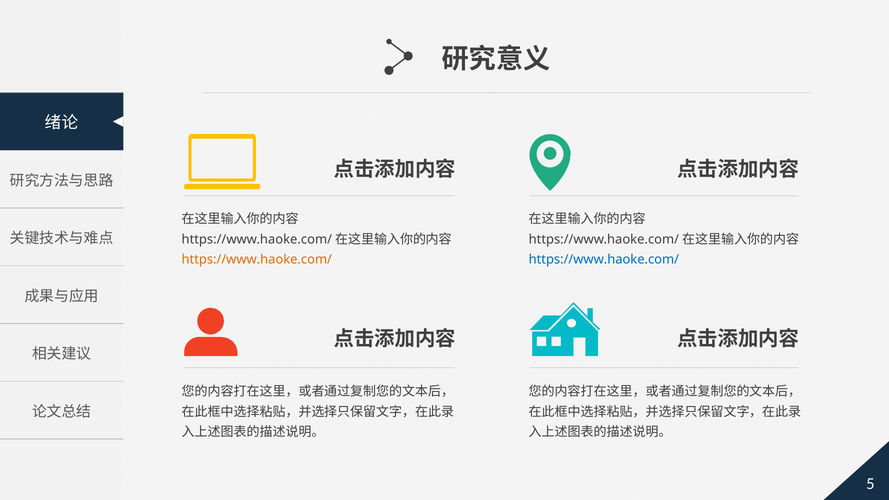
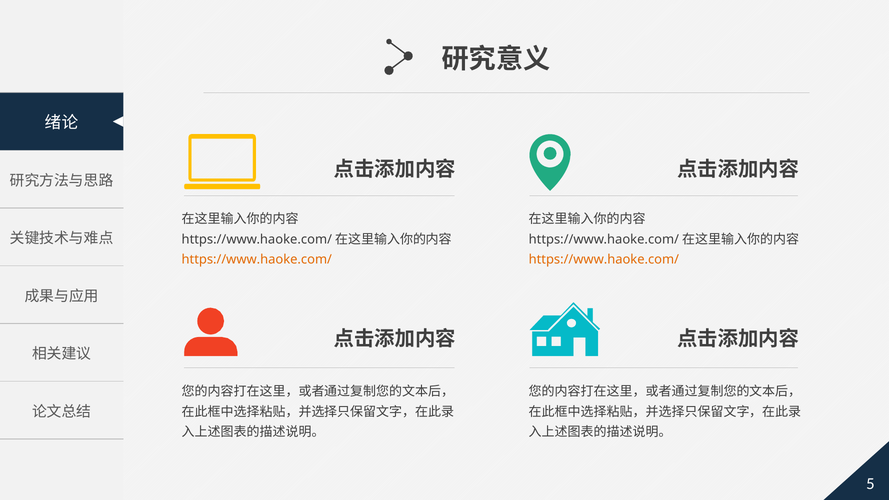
https://www.haoke.com/ colour: blue -> orange (604, 259)
